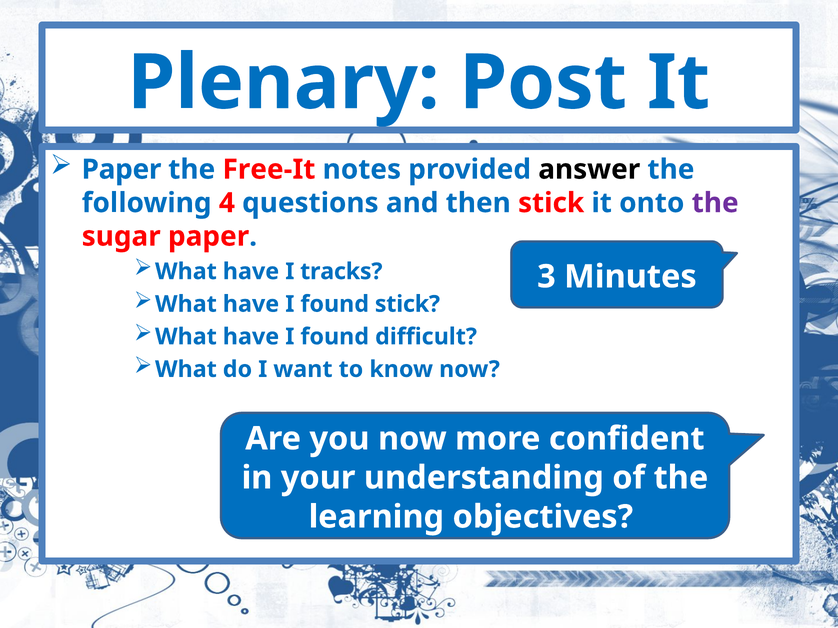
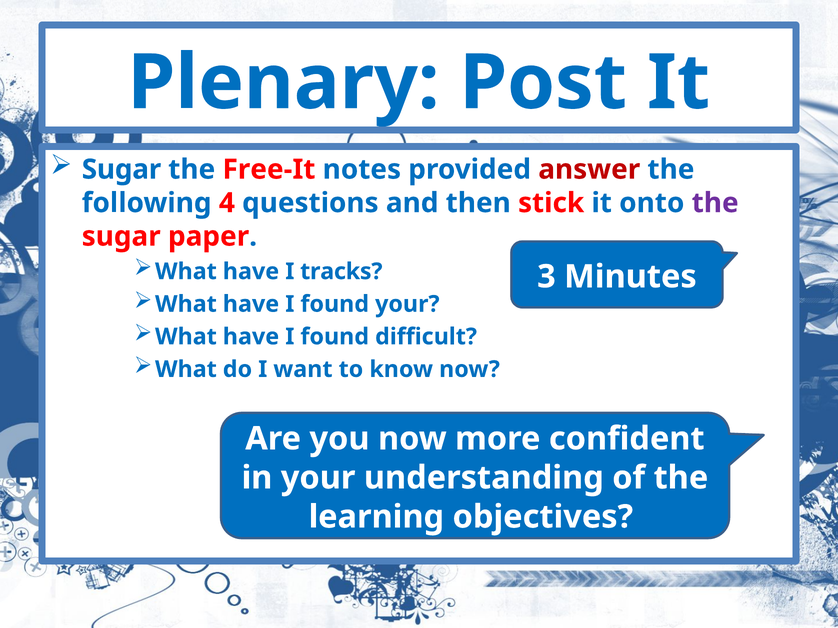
Paper: Paper -> Sugar (121, 170)
answer colour: black -> red (589, 170)
found stick: stick -> your (407, 304)
